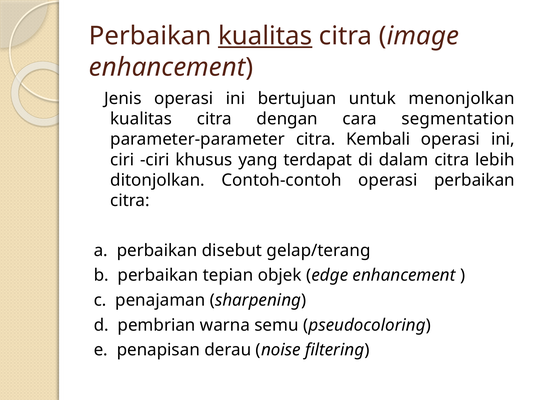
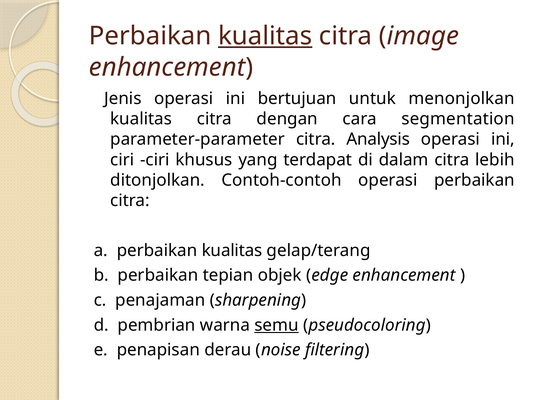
Kembali: Kembali -> Analysis (378, 139)
a perbaikan disebut: disebut -> kualitas (232, 250)
semu underline: none -> present (277, 325)
